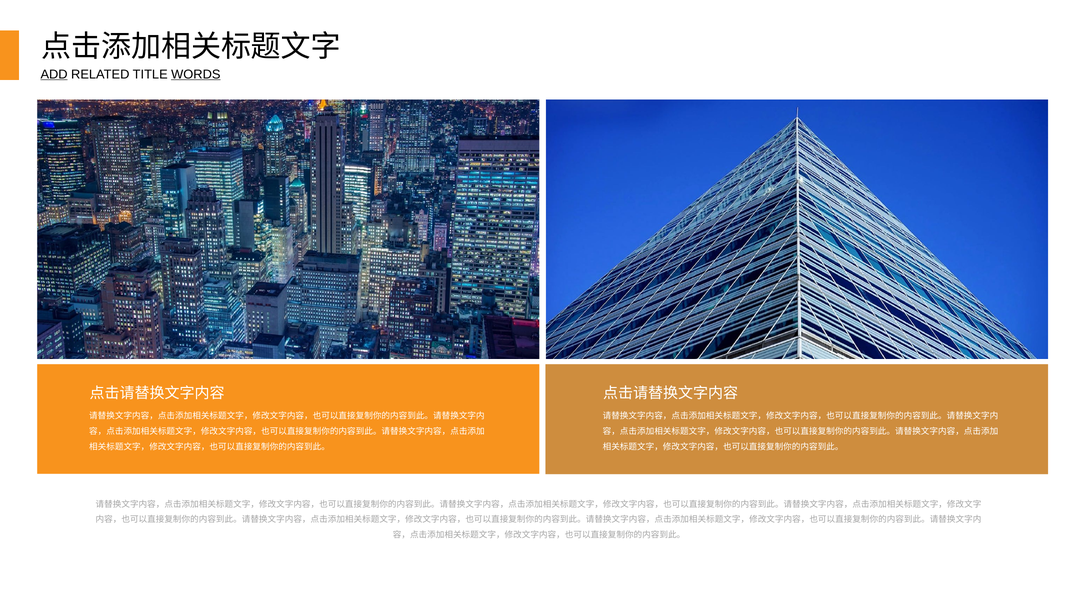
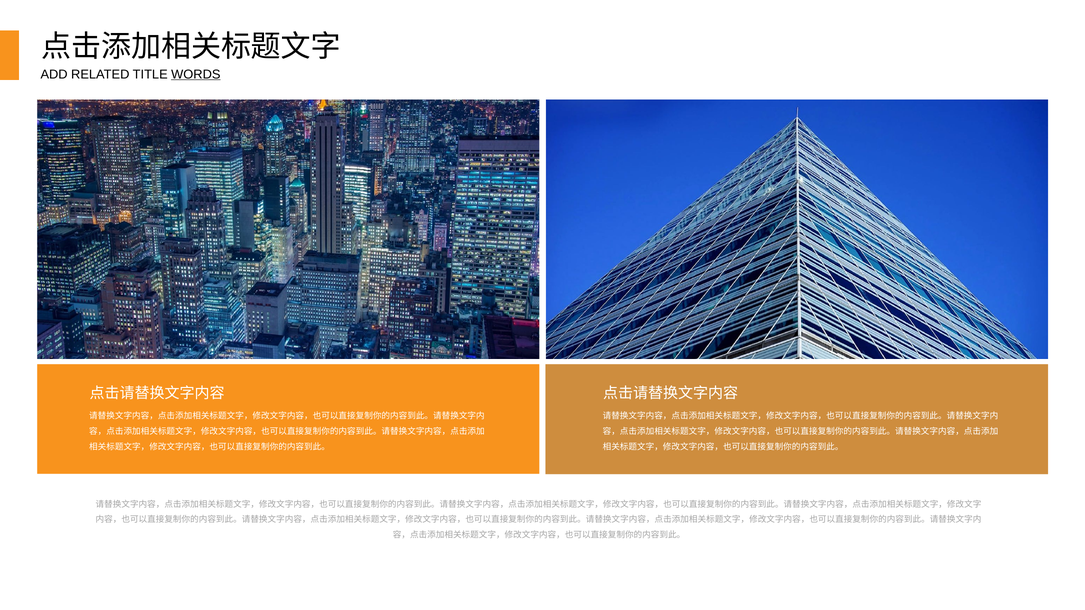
ADD underline: present -> none (54, 74)
